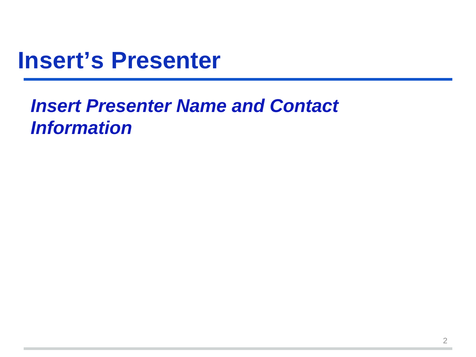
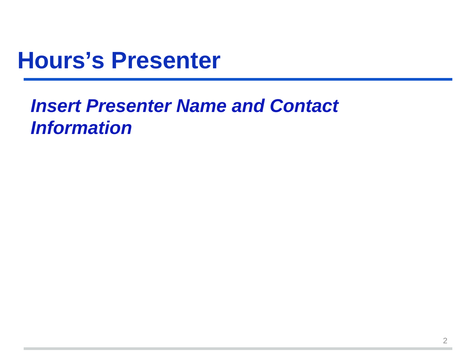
Insert’s: Insert’s -> Hours’s (61, 61)
